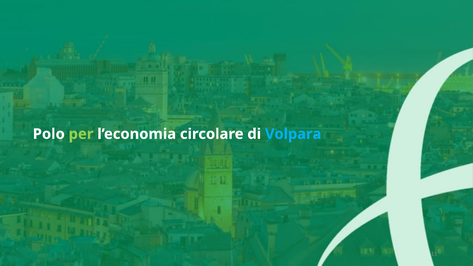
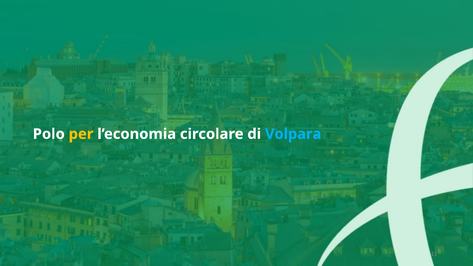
per colour: light green -> yellow (81, 134)
